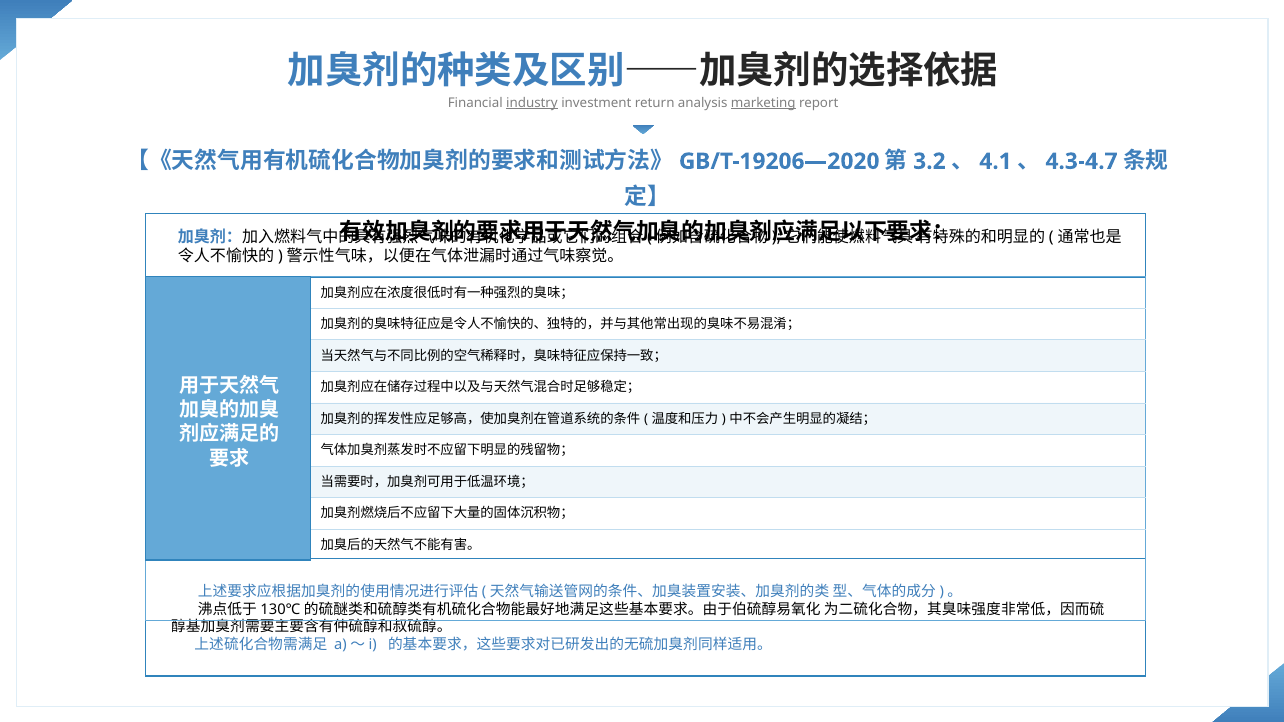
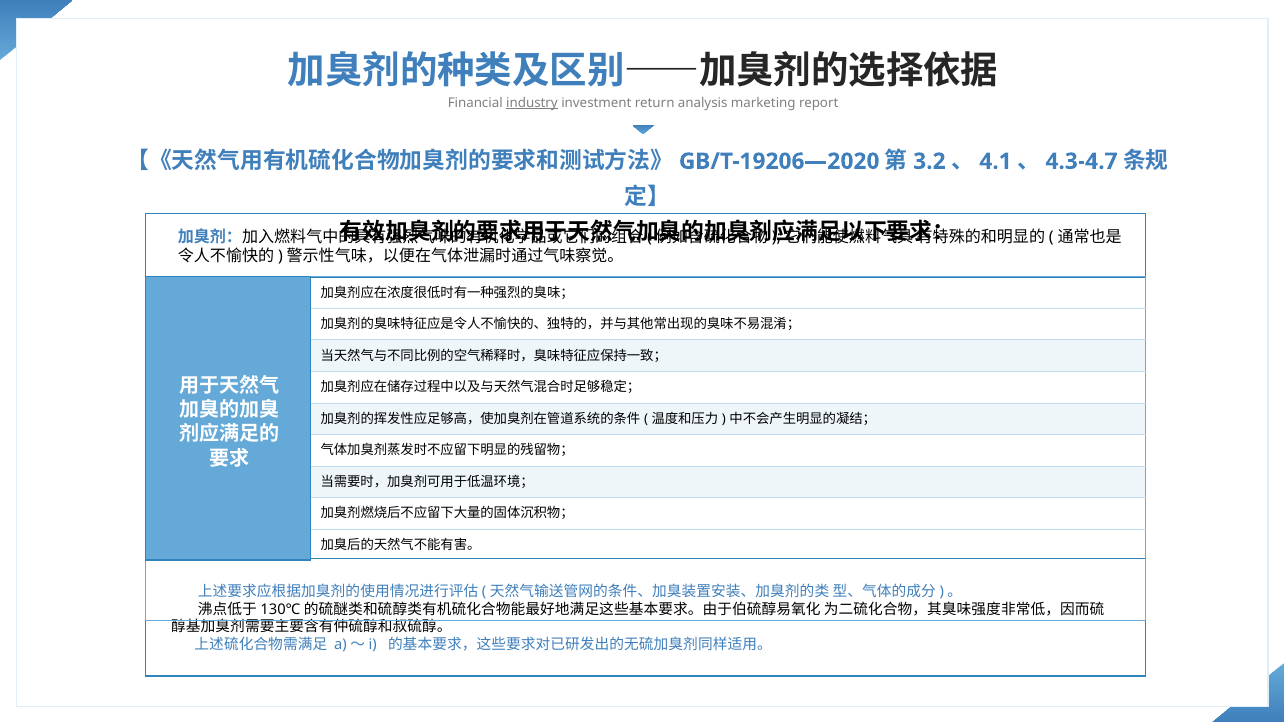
marketing underline: present -> none (763, 103)
